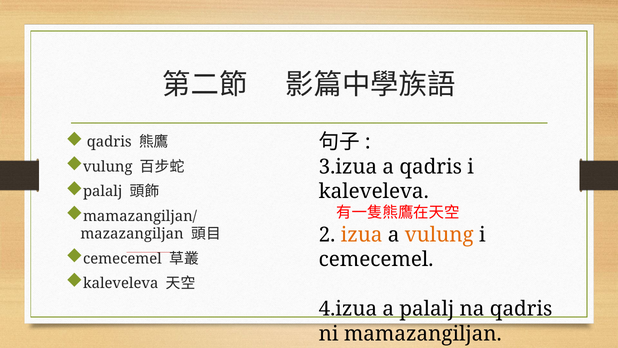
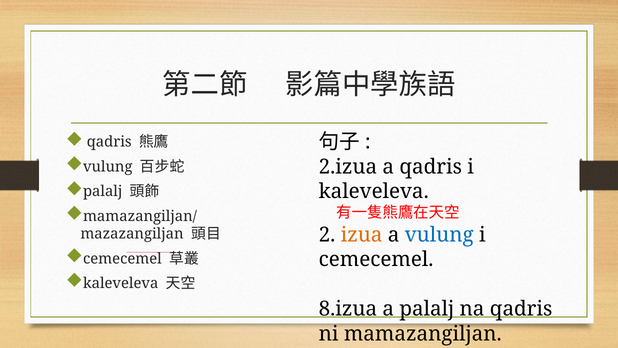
3.izua: 3.izua -> 2.izua (348, 167)
vulung colour: orange -> blue (439, 235)
4.izua: 4.izua -> 8.izua (348, 309)
